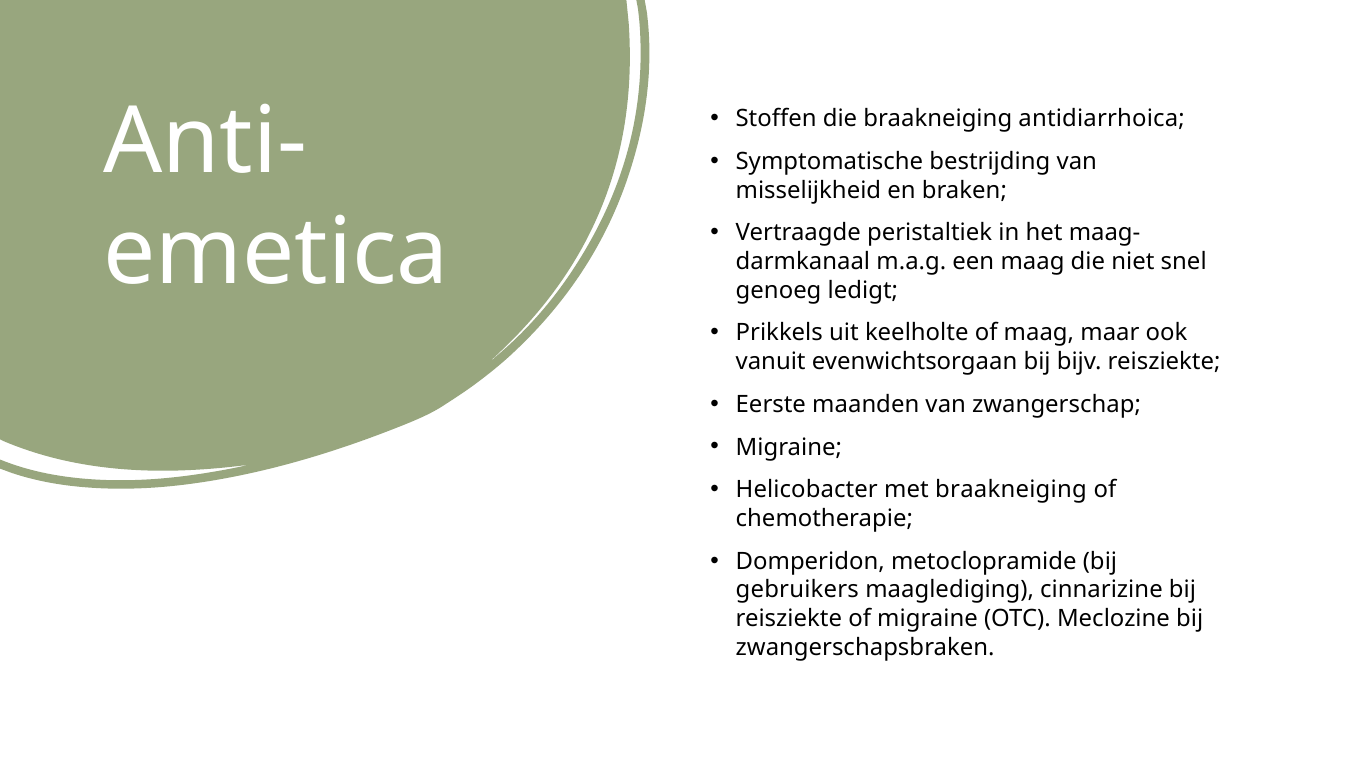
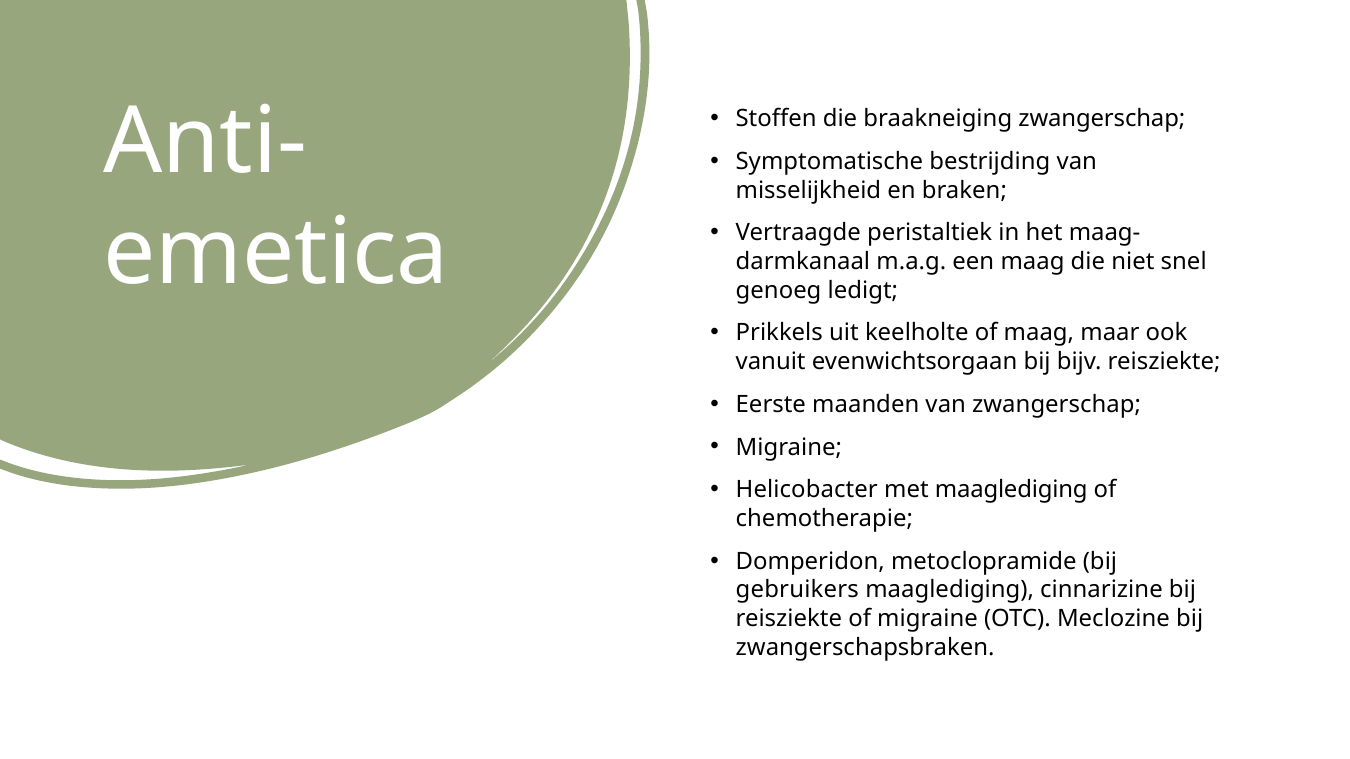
braakneiging antidiarrhoica: antidiarrhoica -> zwangerschap (1102, 119)
met braakneiging: braakneiging -> maaglediging (1011, 490)
